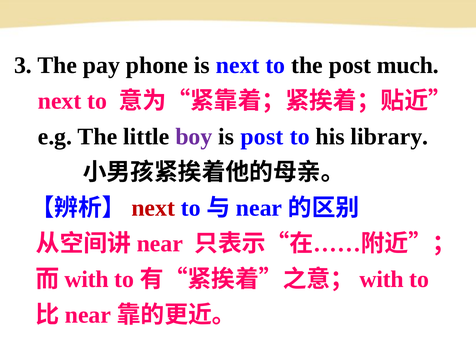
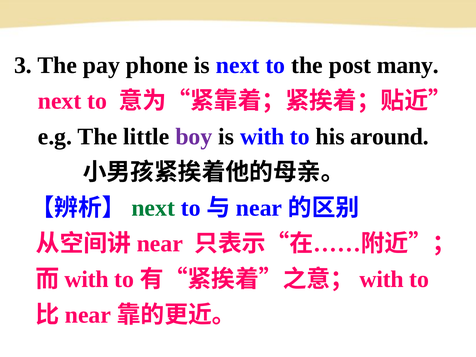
much: much -> many (408, 65)
is post: post -> with (262, 137)
library: library -> around (390, 137)
next colour: red -> green (153, 208)
